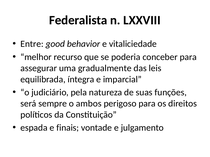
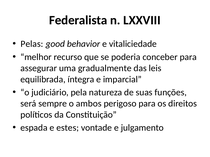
Entre: Entre -> Pelas (32, 44)
finais: finais -> estes (68, 128)
